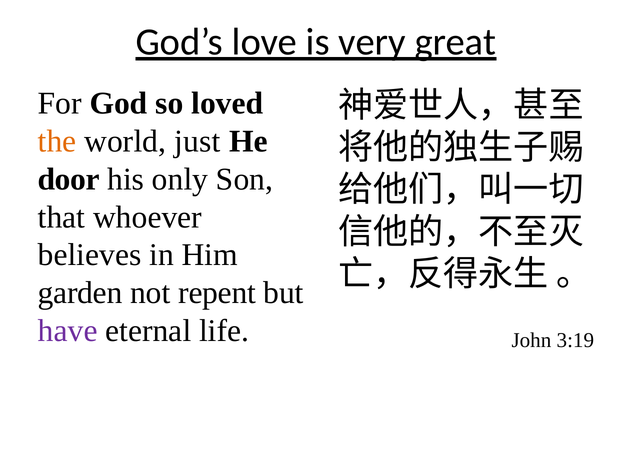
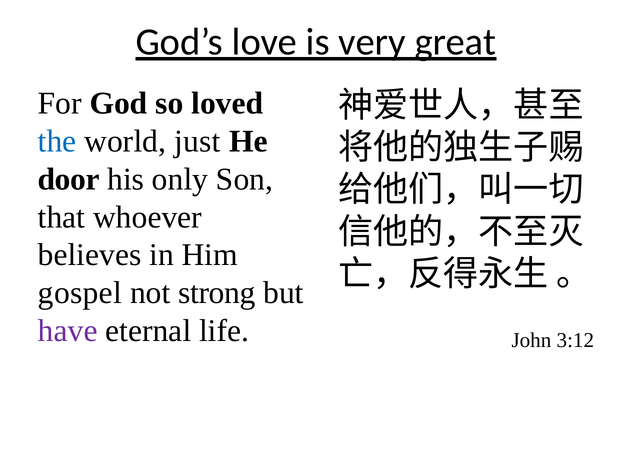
the colour: orange -> blue (57, 141)
garden: garden -> gospel (80, 293)
repent: repent -> strong (217, 293)
3:19: 3:19 -> 3:12 (575, 340)
